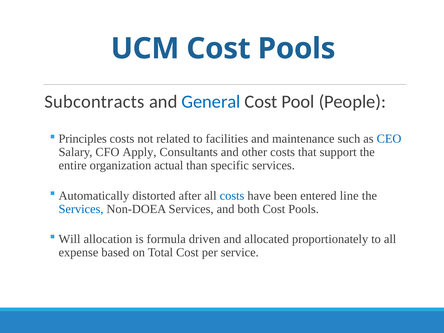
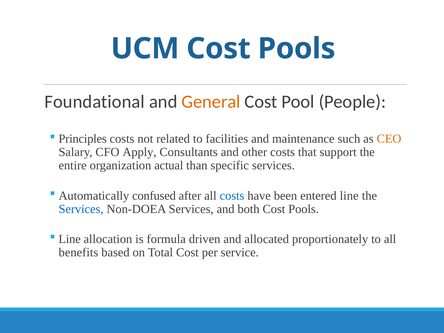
Subcontracts: Subcontracts -> Foundational (95, 102)
General colour: blue -> orange (211, 102)
CEO colour: blue -> orange (389, 139)
distorted: distorted -> confused (154, 196)
Will: Will -> Line (70, 239)
expense: expense -> benefits (78, 252)
